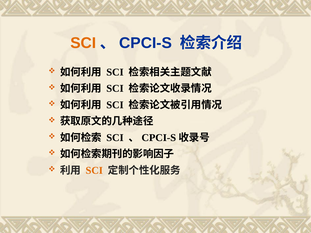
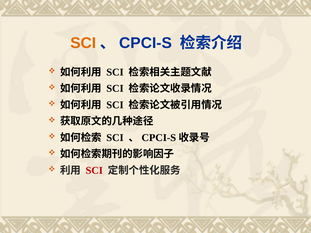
SCI colour: orange -> red (94, 171)
